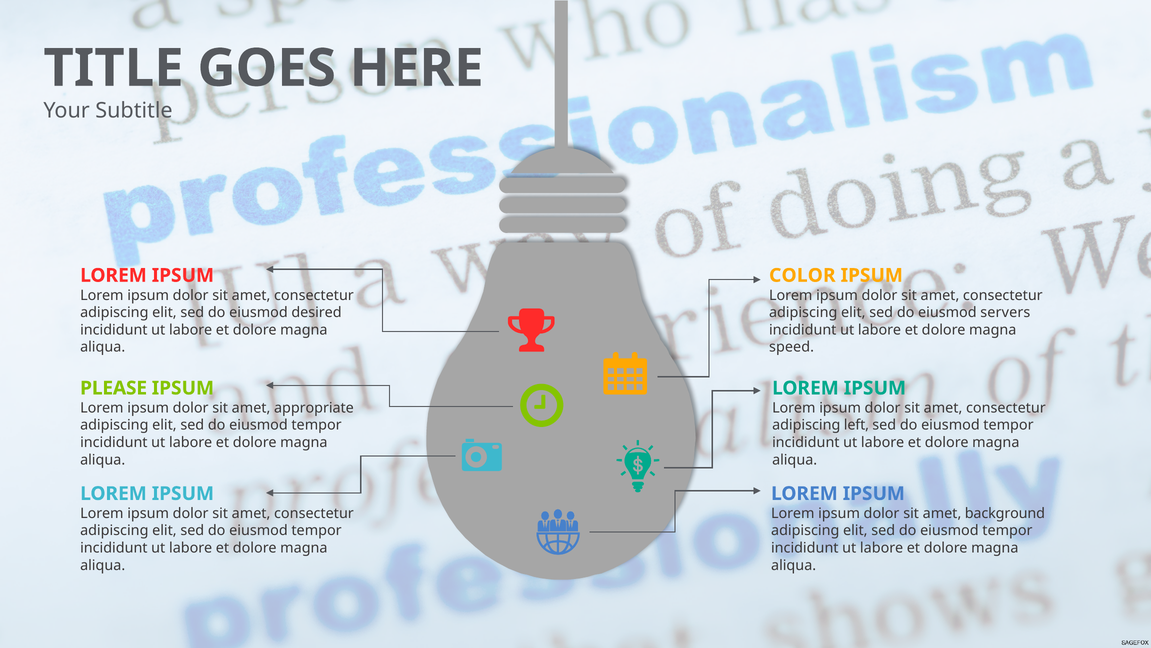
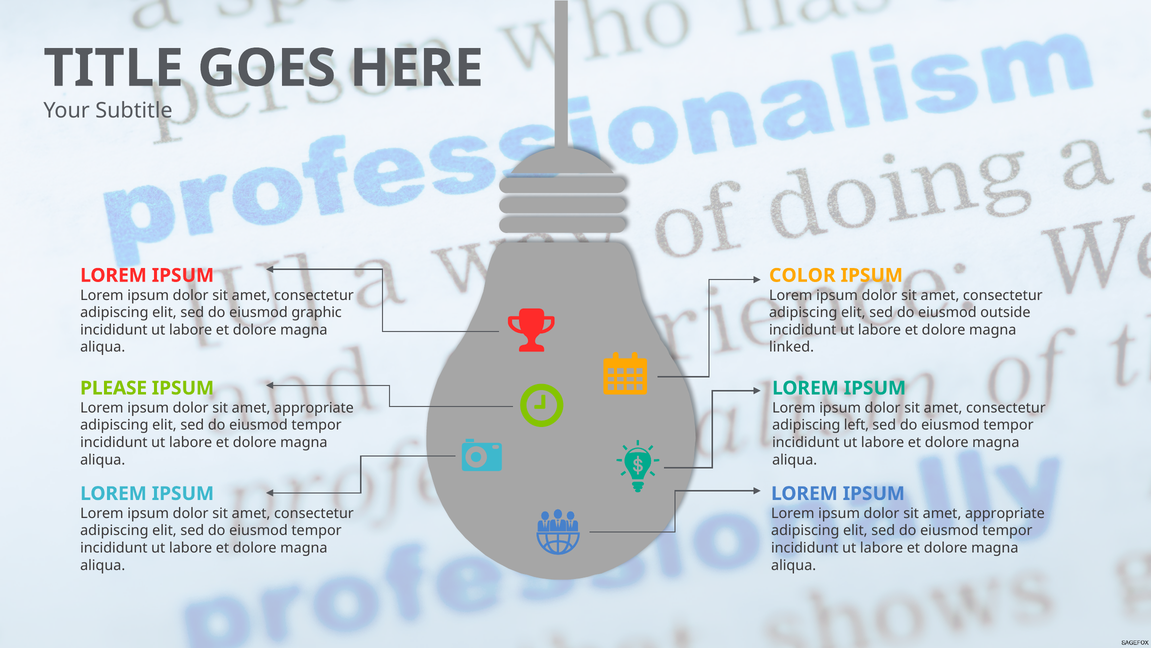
desired: desired -> graphic (317, 312)
servers: servers -> outside (1005, 312)
speed: speed -> linked (792, 347)
background: background -> appropriate (1005, 513)
